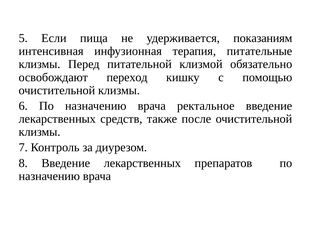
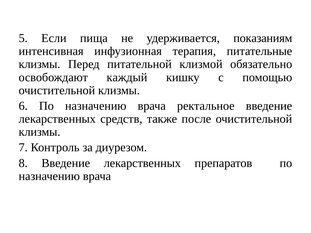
переход: переход -> каждый (127, 77)
